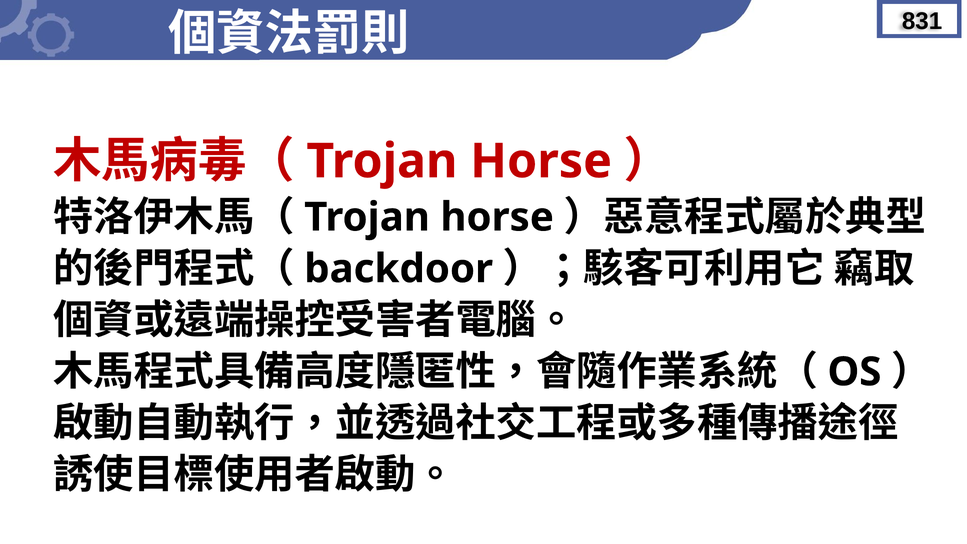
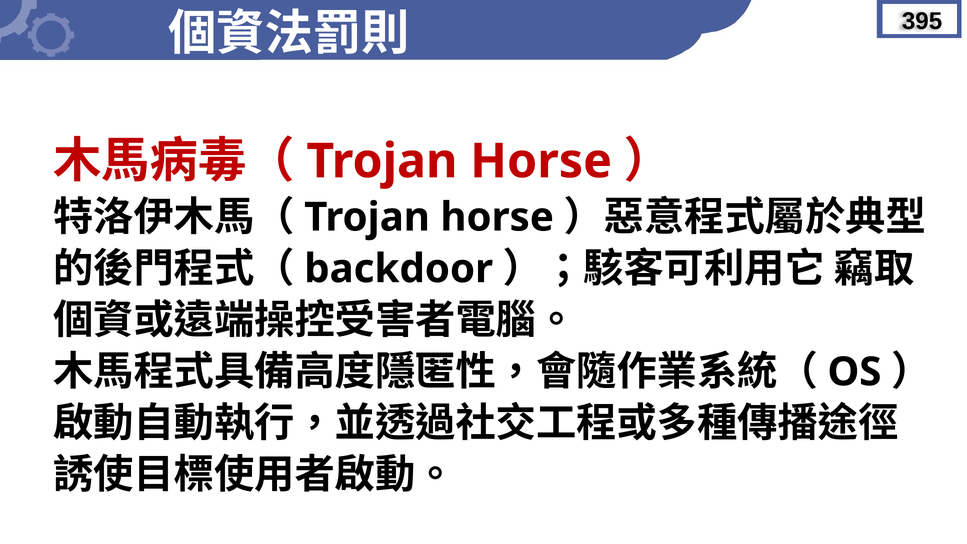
831: 831 -> 395 (922, 21)
